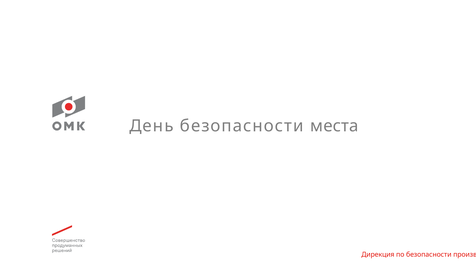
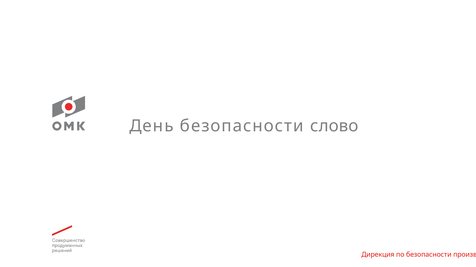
места: места -> слово (334, 126)
